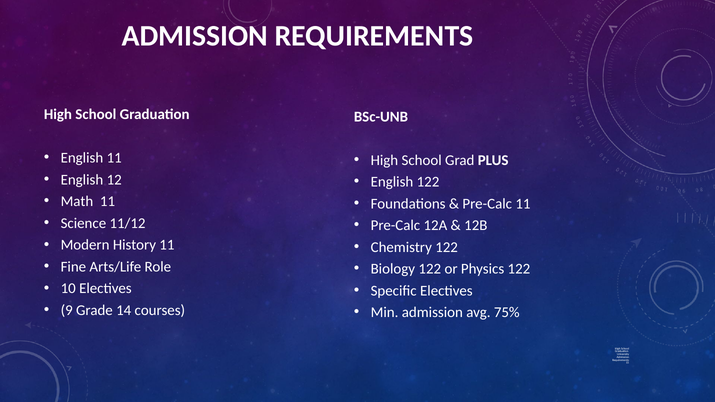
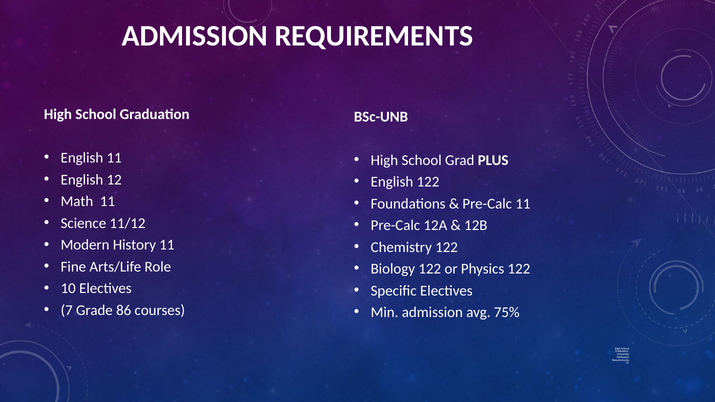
9: 9 -> 7 (67, 310)
14: 14 -> 86 (124, 310)
